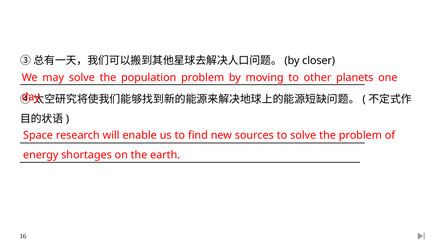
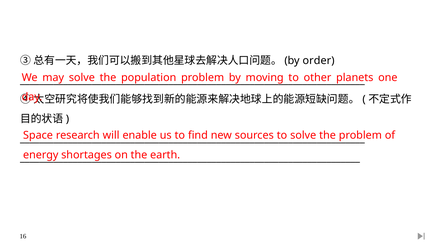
closer: closer -> order (319, 61)
